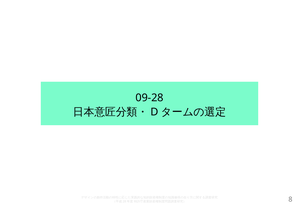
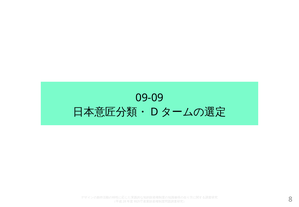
09-28: 09-28 -> 09-09 (149, 98)
